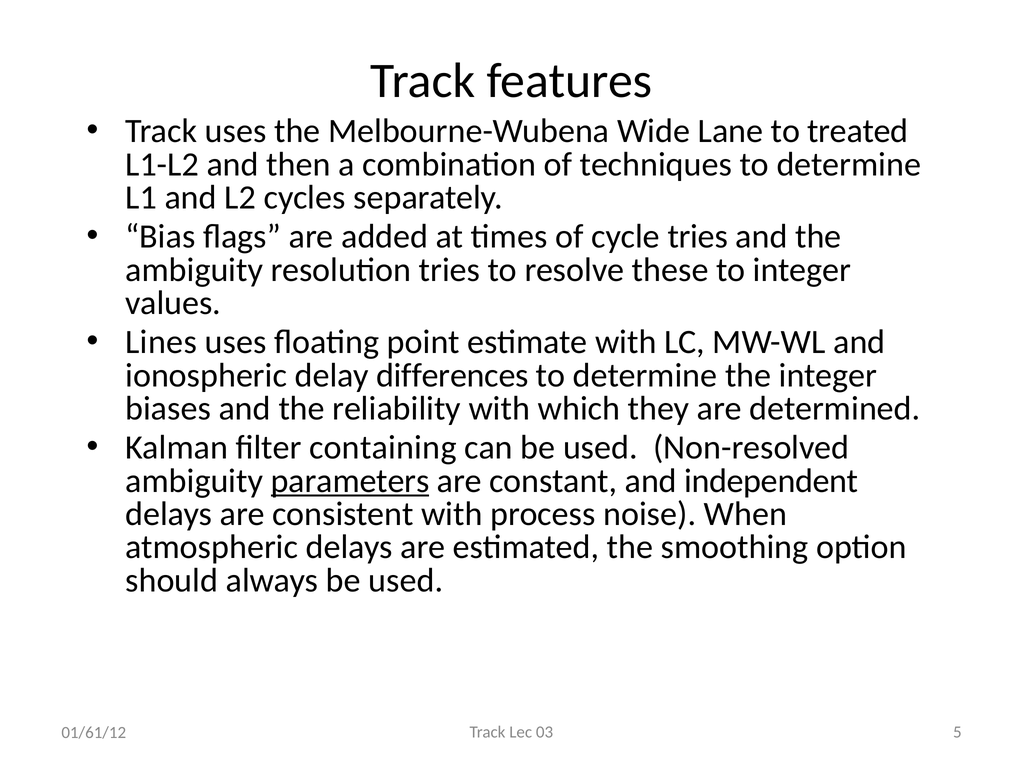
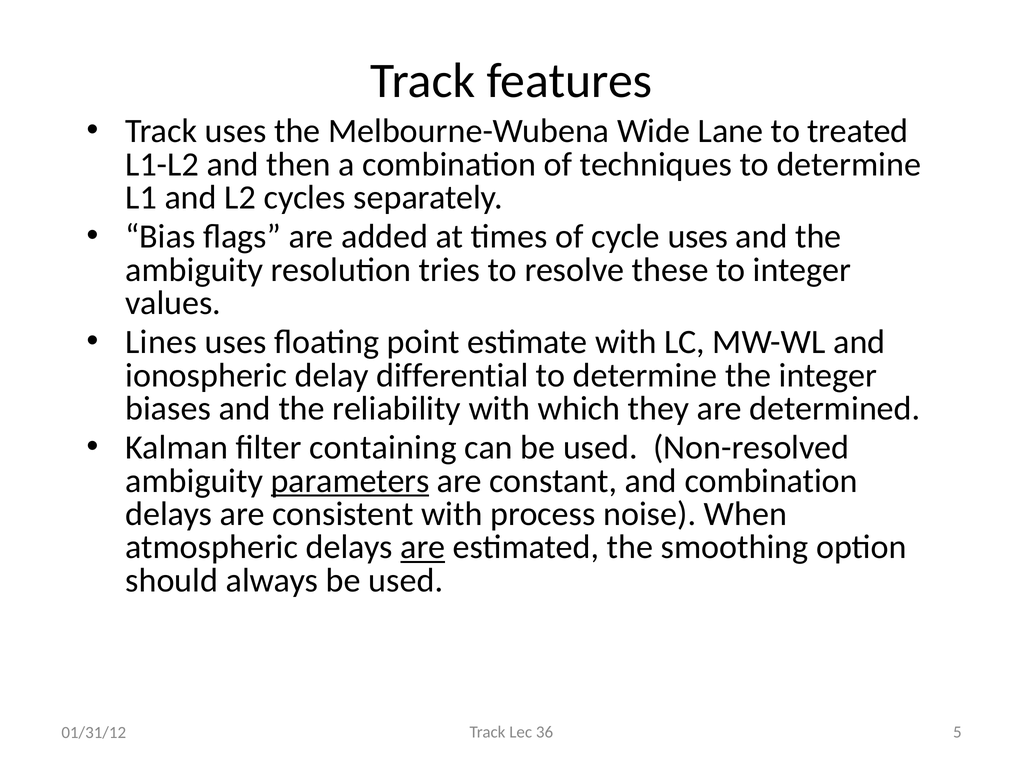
cycle tries: tries -> uses (698, 237)
differences: differences -> differential (452, 375)
and independent: independent -> combination (771, 481)
are underline: none -> present (423, 547)
03: 03 -> 36 (545, 733)
01/61/12: 01/61/12 -> 01/31/12 (94, 733)
